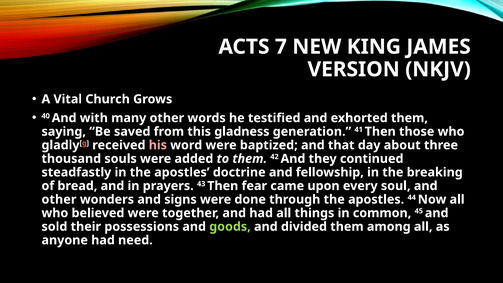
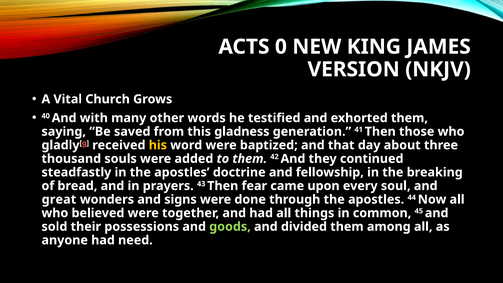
7: 7 -> 0 (281, 47)
his colour: pink -> yellow (158, 145)
other: other -> great (59, 199)
